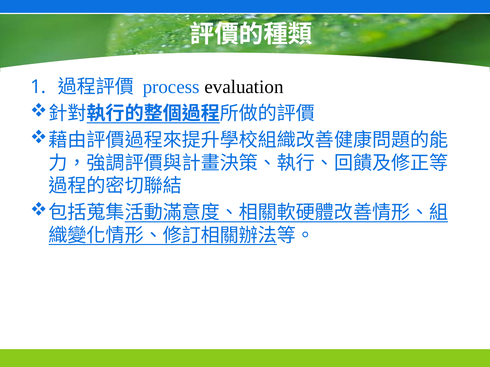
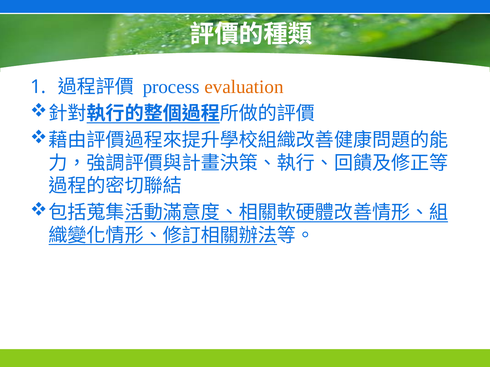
evaluation colour: black -> orange (244, 87)
